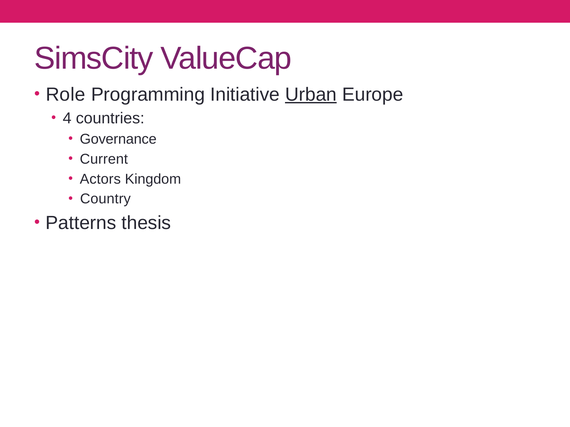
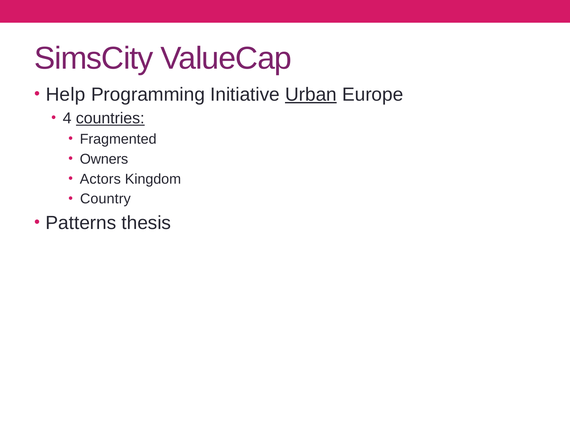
Role: Role -> Help (66, 95)
countries underline: none -> present (110, 119)
Governance: Governance -> Fragmented (118, 139)
Current: Current -> Owners (104, 159)
